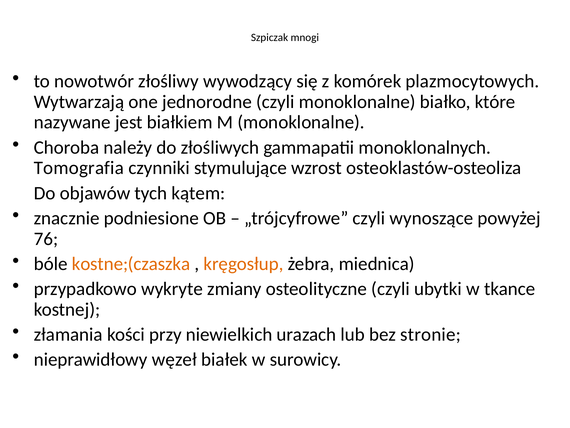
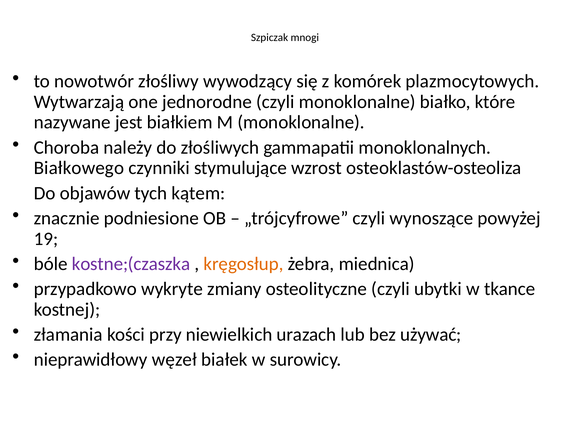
Tomografia: Tomografia -> Białkowego (79, 168)
76: 76 -> 19 (46, 238)
kostne;(czaszka colour: orange -> purple (131, 264)
stronie: stronie -> używać (431, 334)
